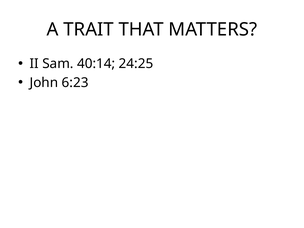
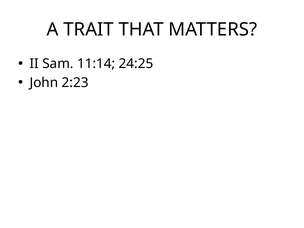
40:14: 40:14 -> 11:14 (96, 64)
6:23: 6:23 -> 2:23 (75, 83)
